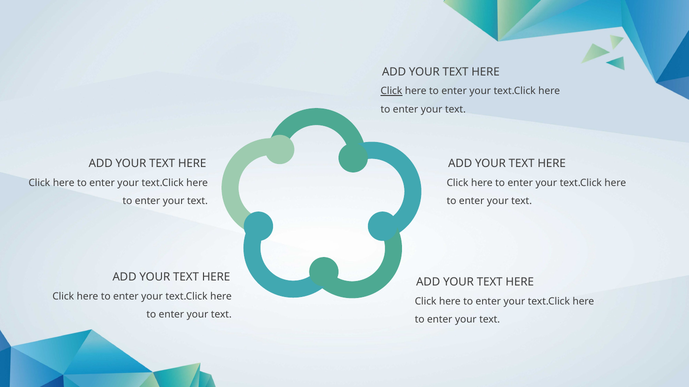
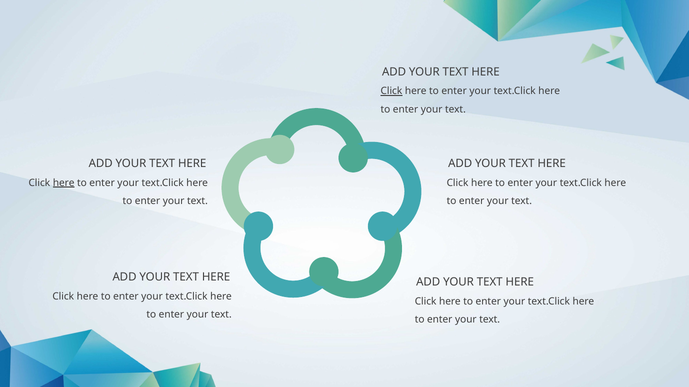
here underline: none -> present (64, 183)
